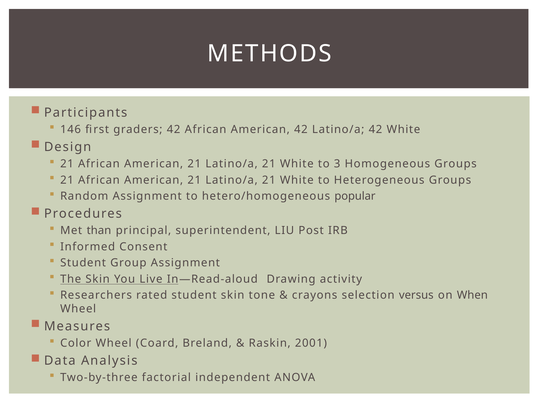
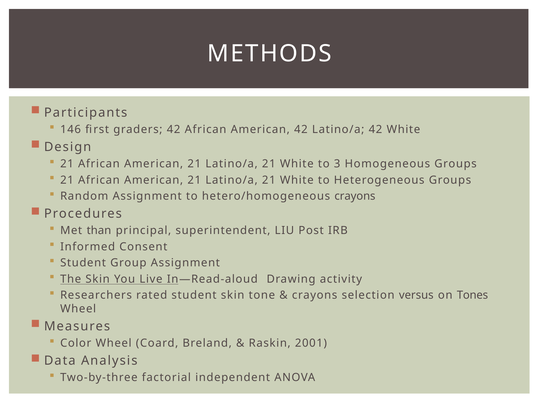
hetero/homogeneous popular: popular -> crayons (355, 196)
When: When -> Tones (472, 295)
